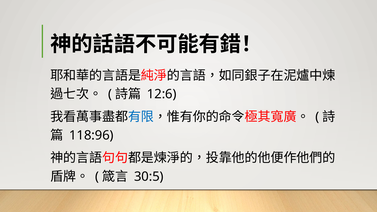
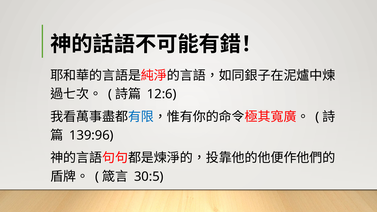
118:96: 118:96 -> 139:96 (91, 135)
